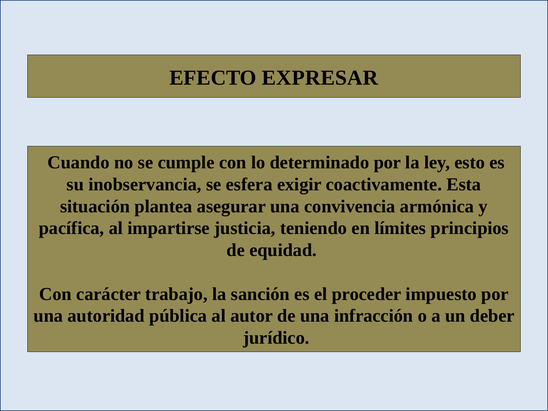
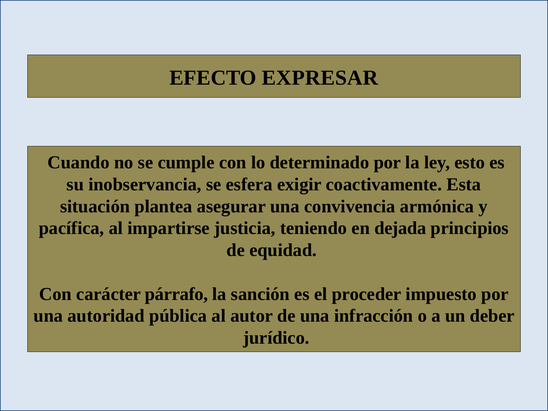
límites: límites -> dejada (400, 228)
trabajo: trabajo -> párrafo (177, 294)
